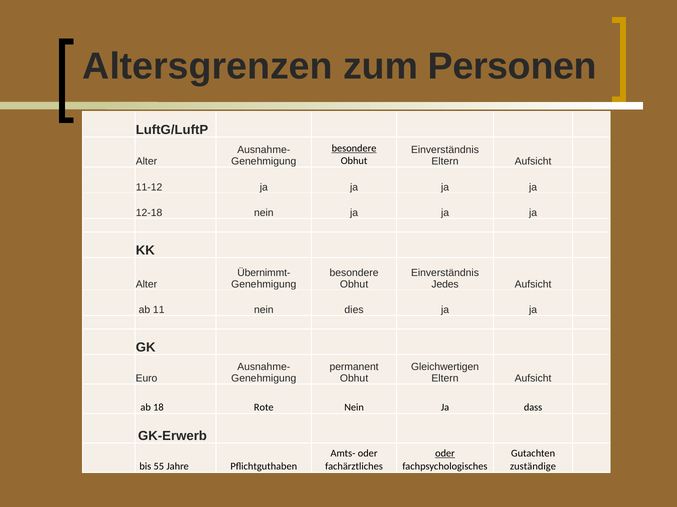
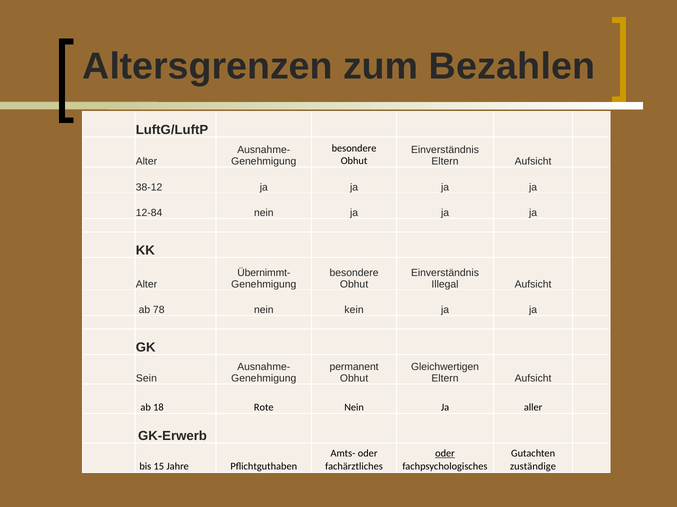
Personen: Personen -> Bezahlen (512, 67)
besondere underline: present -> none (354, 148)
11-12: 11-12 -> 38-12 (149, 187)
12-18: 12-18 -> 12-84 (149, 213)
Jedes: Jedes -> Illegal (445, 285)
11: 11 -> 78 (159, 310)
dies: dies -> kein (354, 310)
Euro: Euro -> Sein (146, 379)
dass: dass -> aller (533, 408)
55: 55 -> 15 (159, 467)
